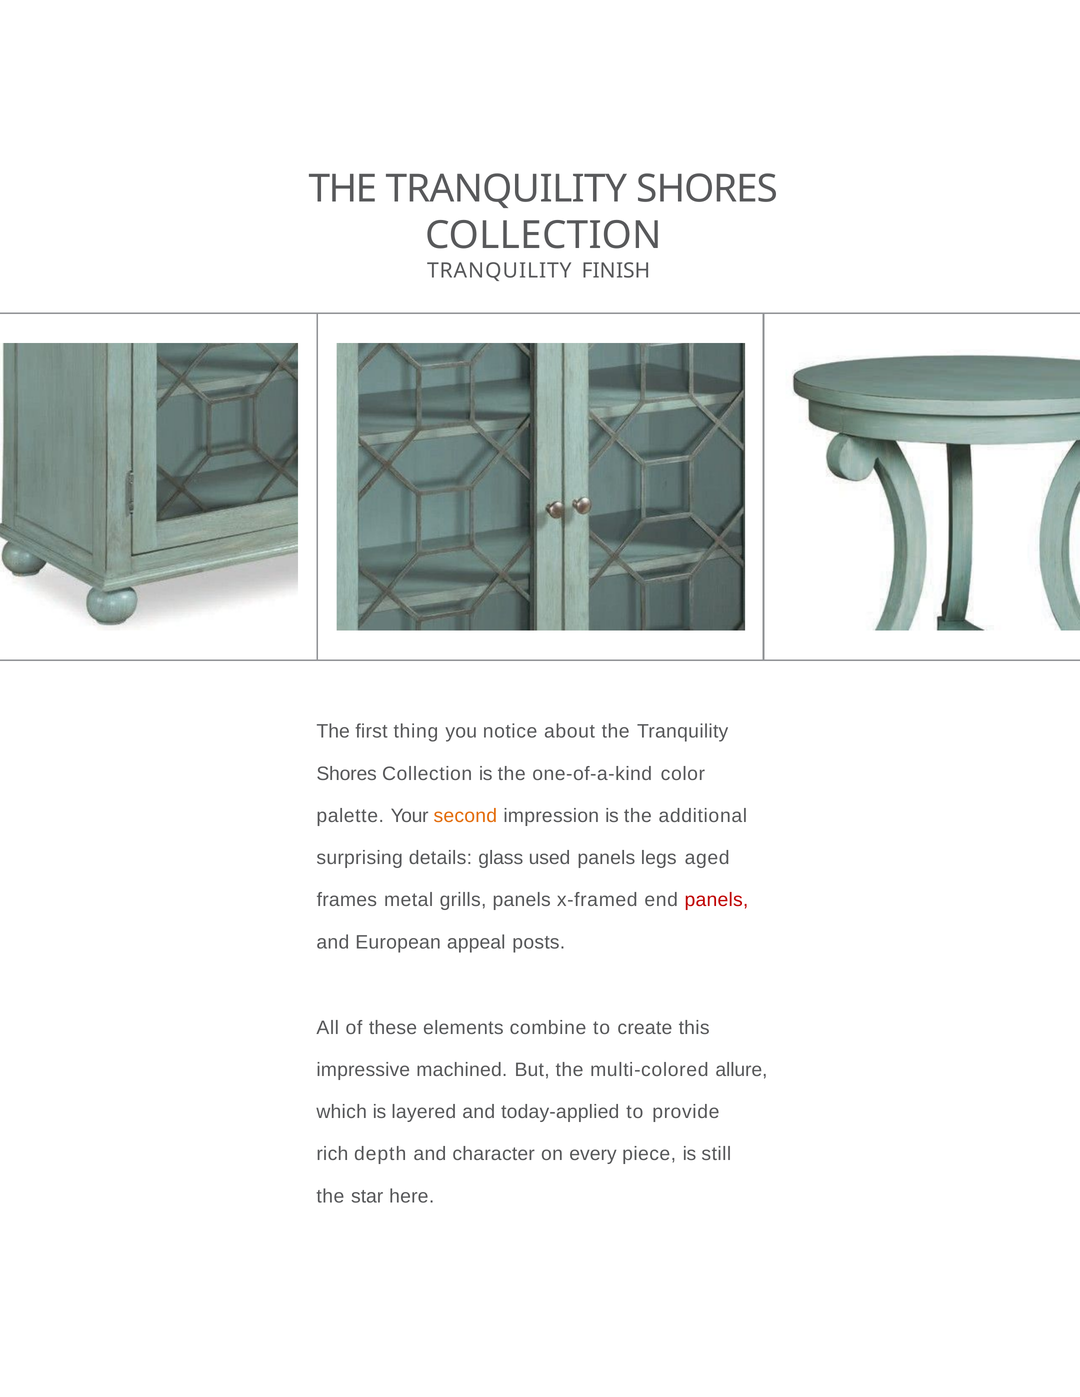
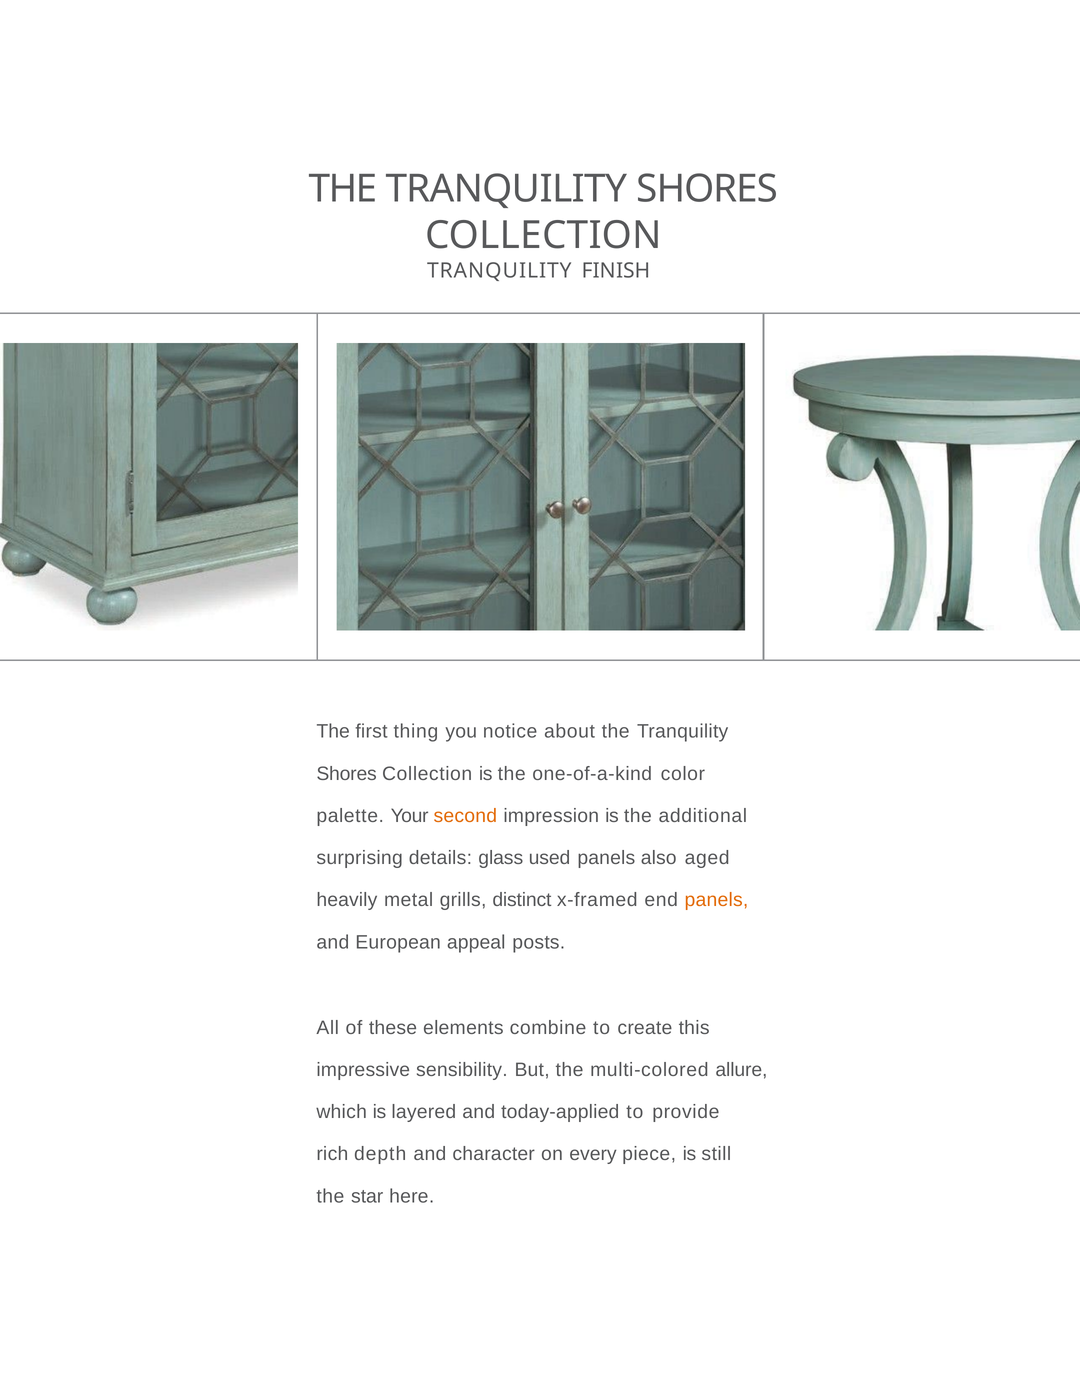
legs: legs -> also (659, 858)
frames: frames -> heavily (347, 901)
grills panels: panels -> distinct (522, 901)
panels colour: red -> orange (716, 901)
machined: machined -> sensibility (462, 1070)
